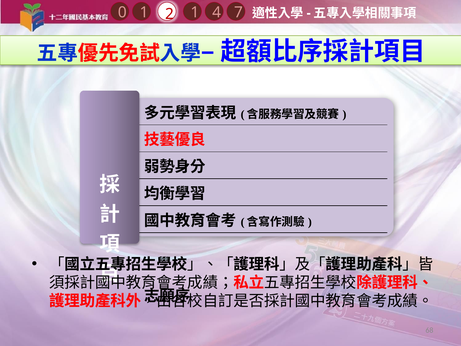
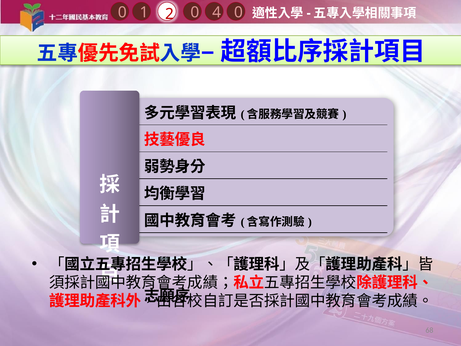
4 7: 7 -> 0 (238, 12)
2 1: 1 -> 0 (195, 12)
